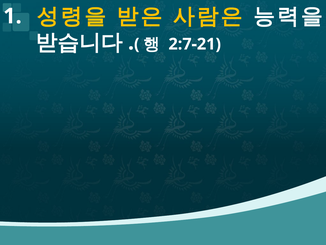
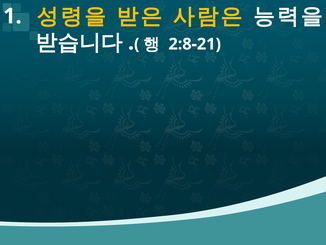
2:7-21: 2:7-21 -> 2:8-21 (195, 44)
